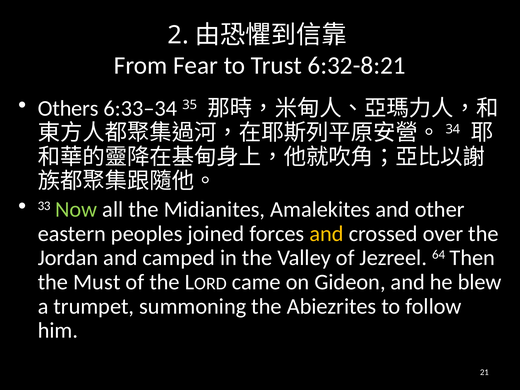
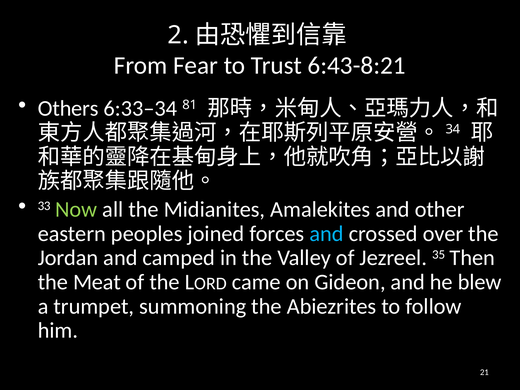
6:32-8:21: 6:32-8:21 -> 6:43-8:21 (357, 65)
35: 35 -> 81 (190, 105)
and colour: yellow -> light blue (327, 234)
64: 64 -> 35 (439, 254)
Must: Must -> Meat (97, 282)
